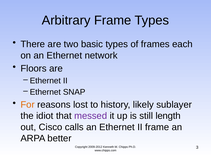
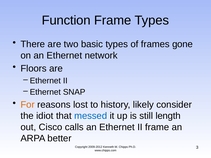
Arbitrary: Arbitrary -> Function (66, 20)
each: each -> gone (182, 44)
sublayer: sublayer -> consider (174, 105)
messed colour: purple -> blue (91, 116)
